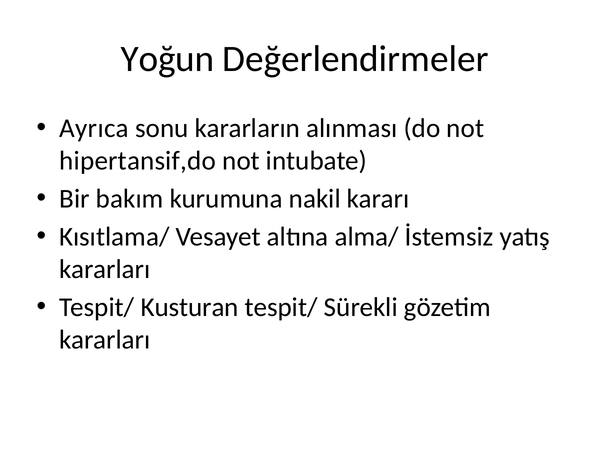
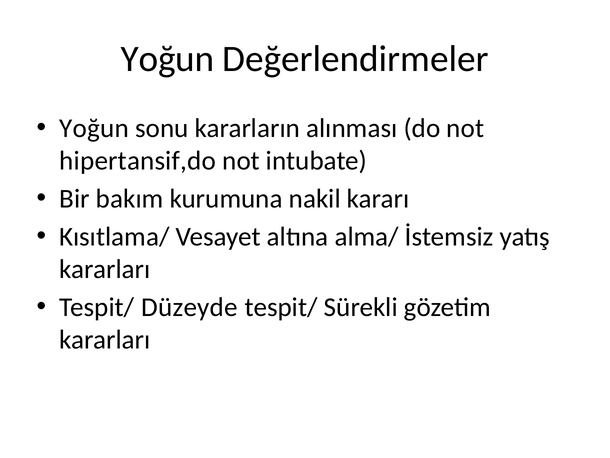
Ayrıca: Ayrıca -> Yoğun (94, 128)
Kusturan: Kusturan -> Düzeyde (189, 307)
